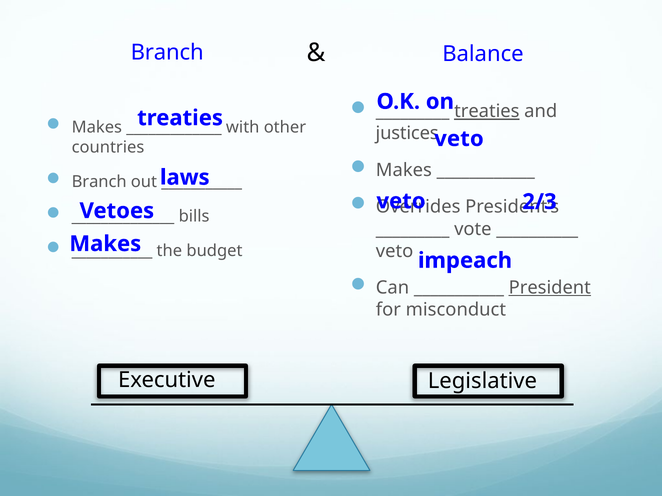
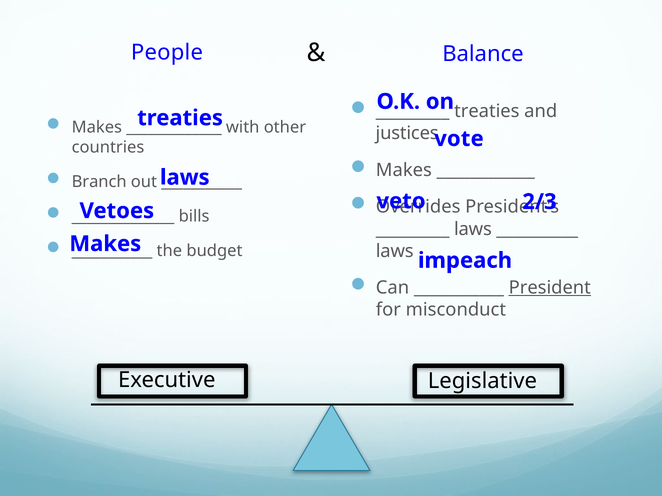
Branch: Branch -> People (167, 53)
treaties underline: present -> none (487, 111)
veto: veto -> vote (459, 139)
vote: vote -> laws (473, 229)
veto: veto -> laws (395, 251)
